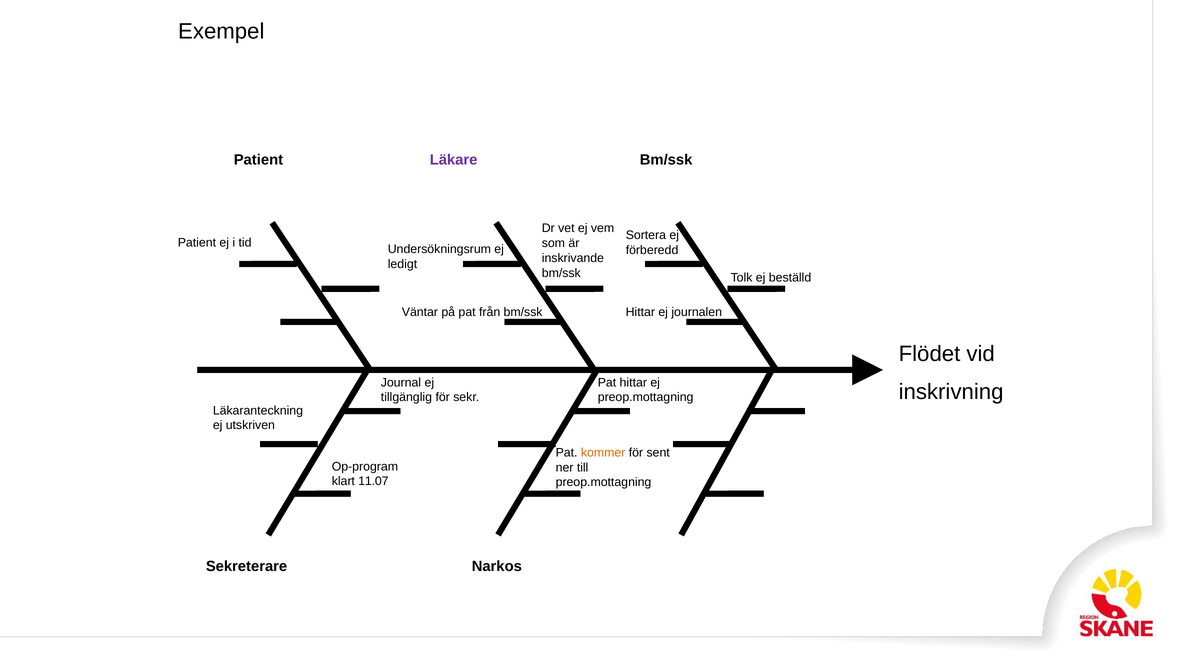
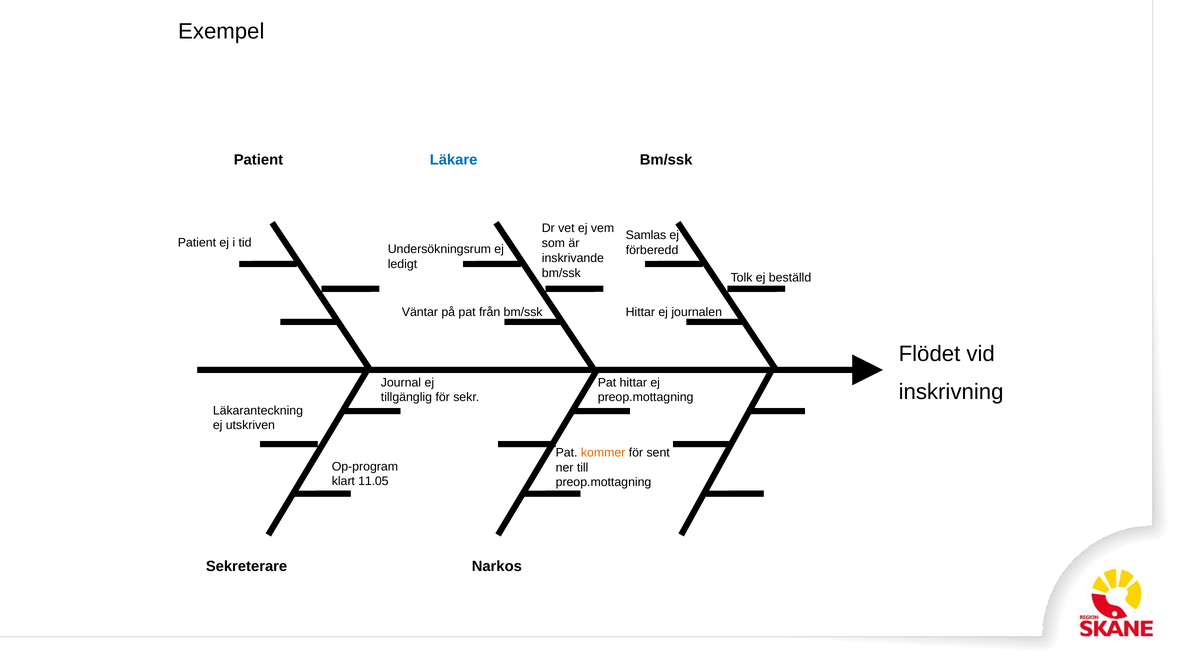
Läkare colour: purple -> blue (454, 160)
Sortera: Sortera -> Samlas (646, 235)
11.07: 11.07 -> 11.05 (373, 481)
